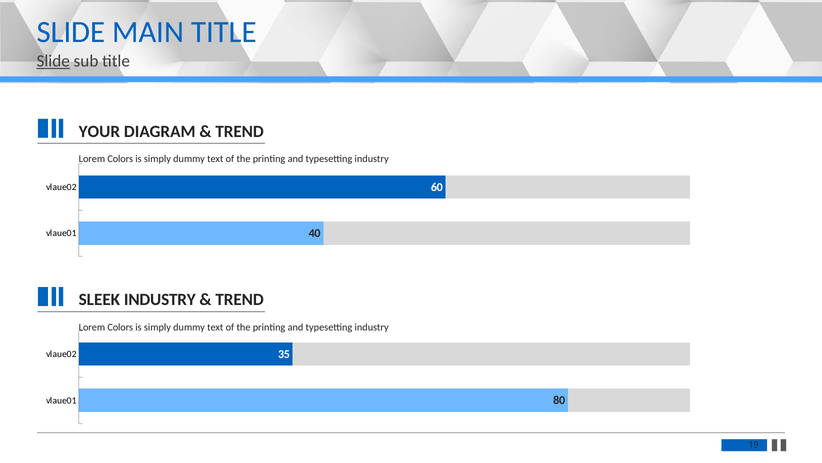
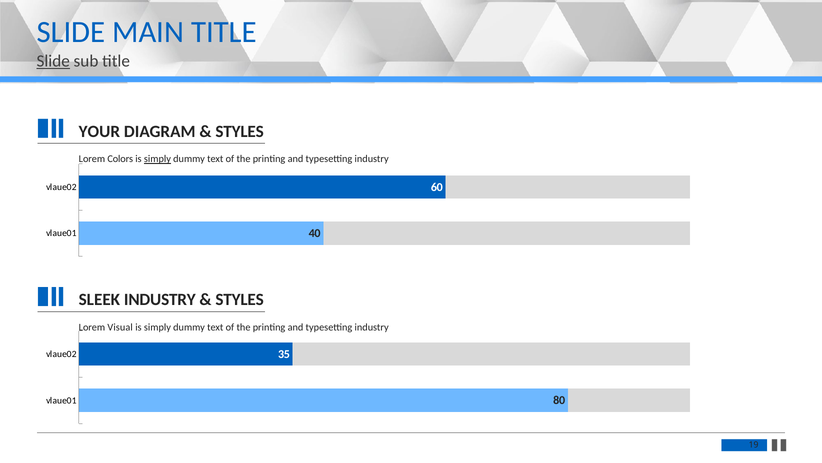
TREND: TREND -> STYLES (240, 131)
simply underline: none -> present (157, 159)
TREND: TREND -> STYLES (240, 299)
Colors: Colors -> Visual (120, 327)
